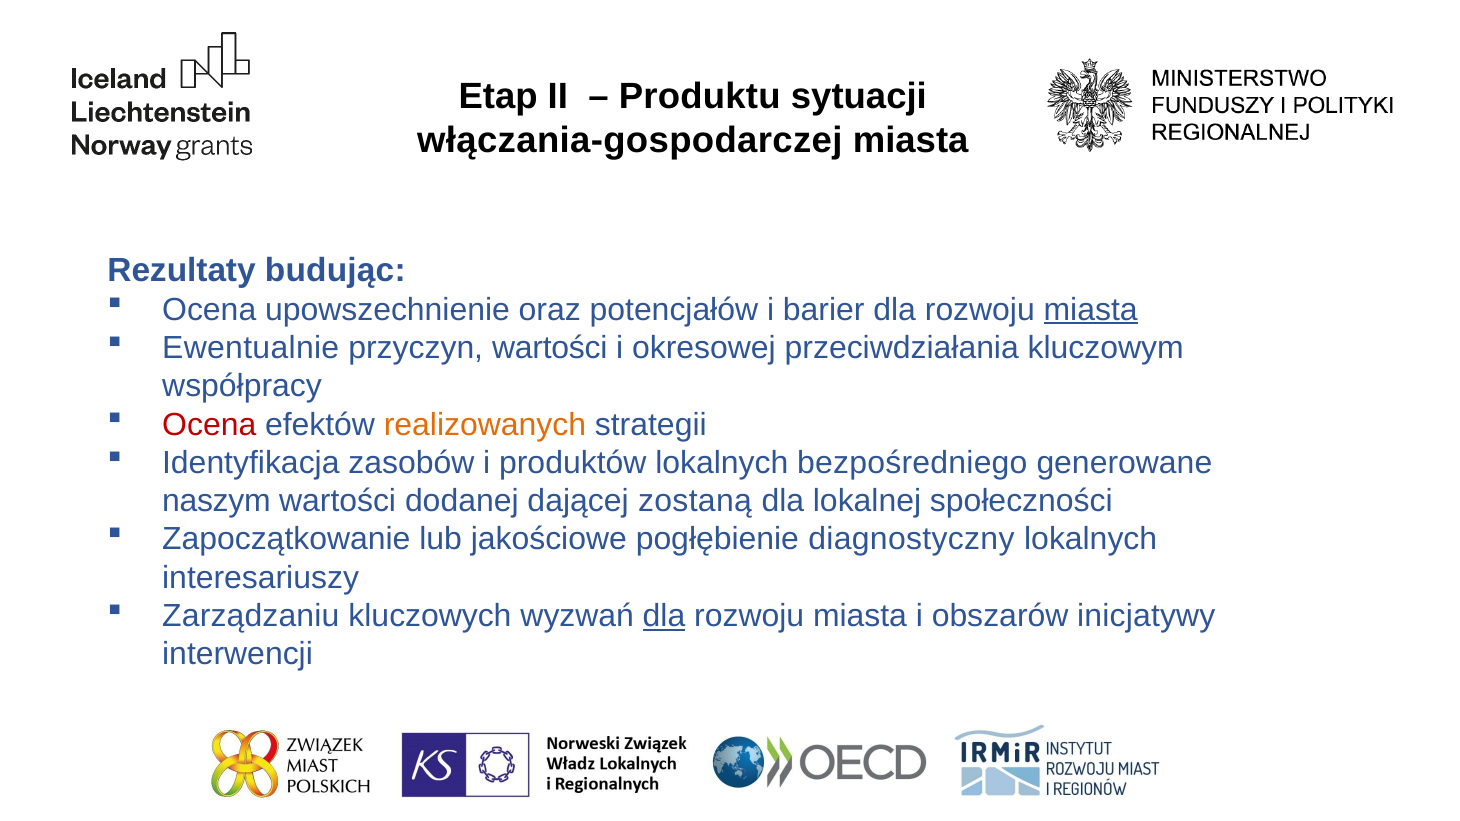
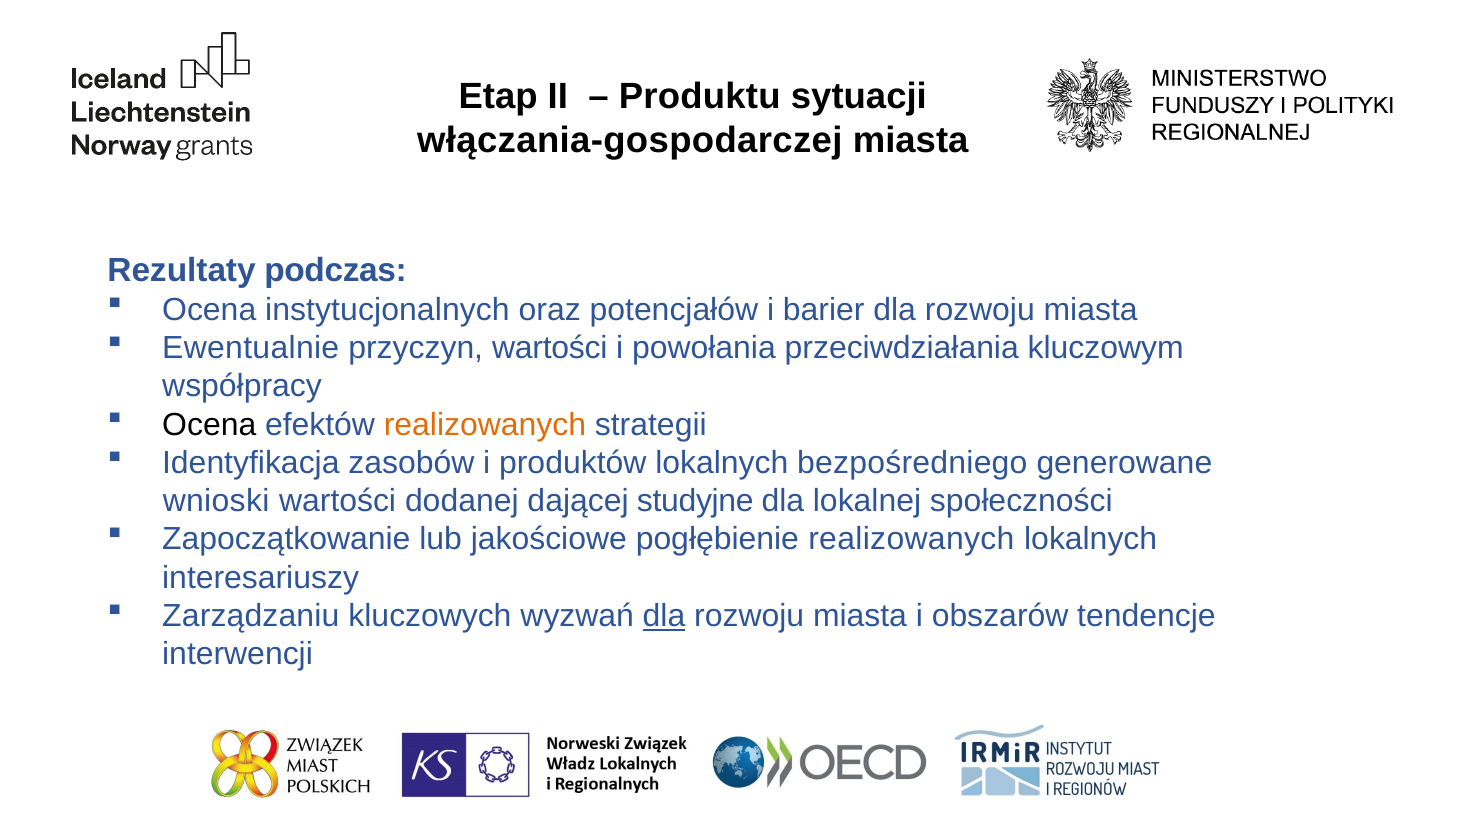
budując: budując -> podczas (336, 271)
upowszechnienie: upowszechnienie -> instytucjonalnych (387, 310)
miasta underline: present -> none (1091, 310)
okresowej: okresowej -> powołania (704, 348)
Ocena colour: red -> black (209, 425)
naszym: naszym -> wnioski (216, 501)
zostaną: zostaną -> studyjne (695, 501)
pogłębienie diagnostyczny: diagnostyczny -> realizowanych (911, 540)
inicjatywy: inicjatywy -> tendencje (1146, 616)
